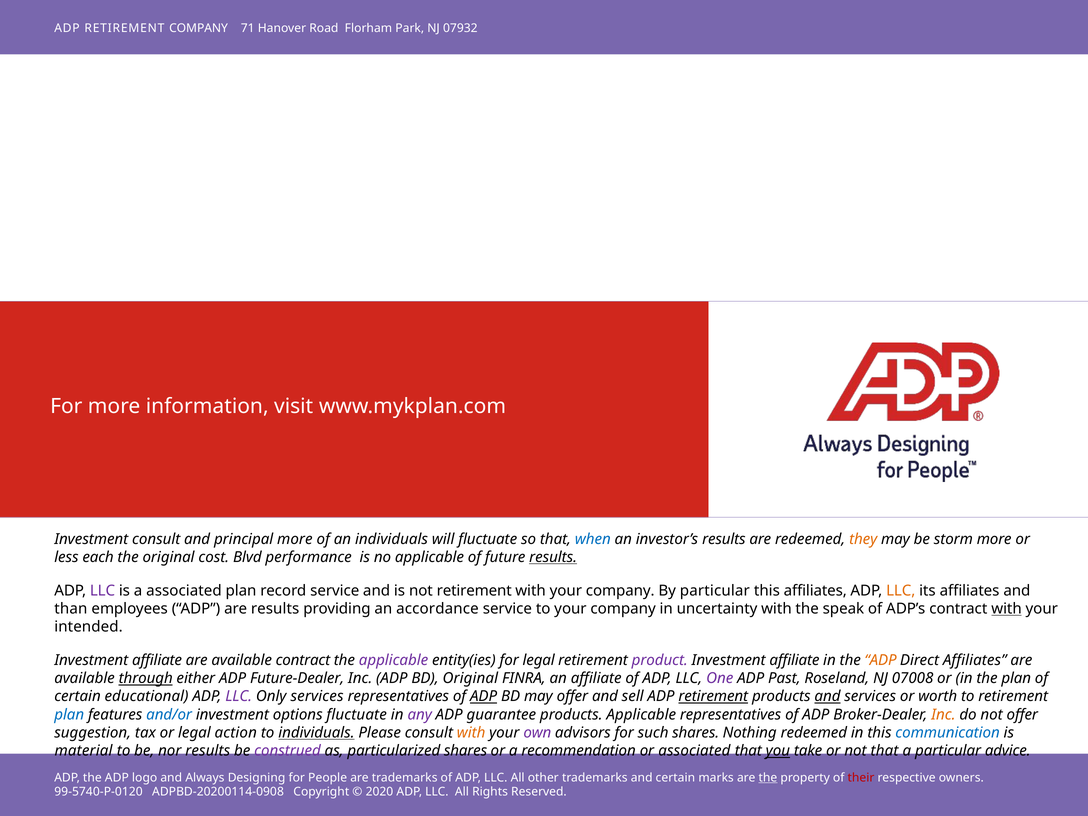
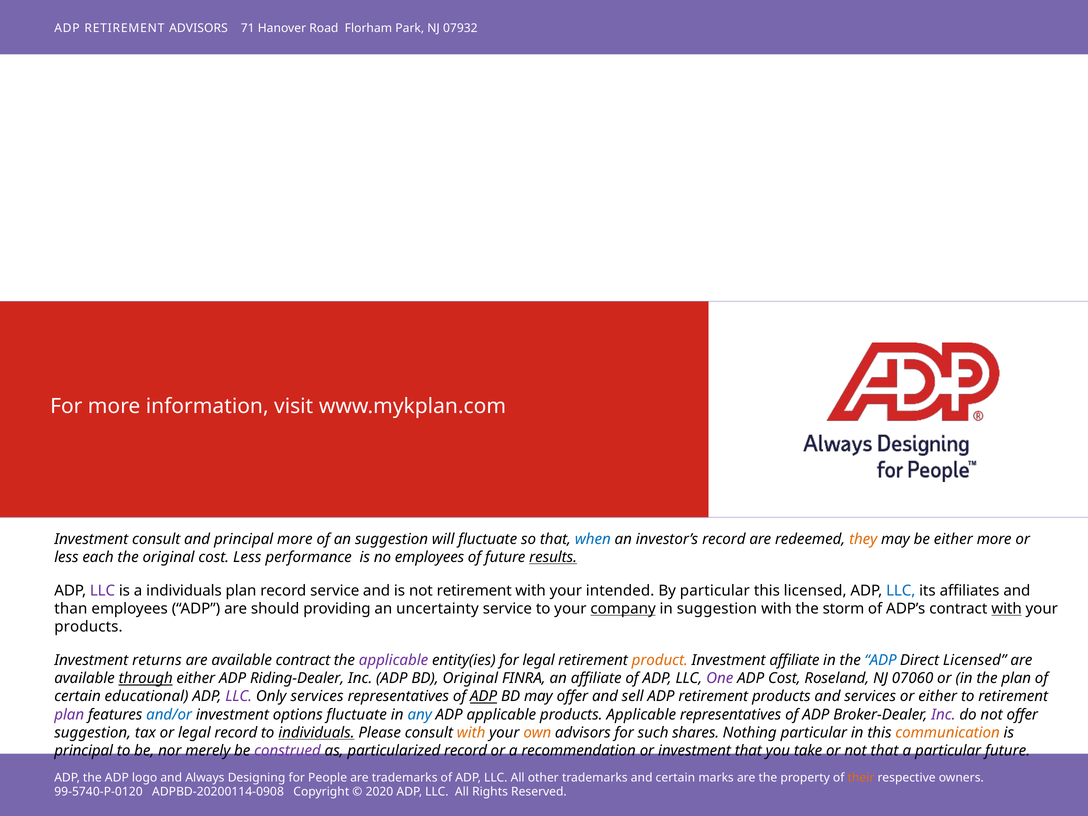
RETIREMENT COMPANY: COMPANY -> ADVISORS (198, 28)
an individuals: individuals -> suggestion (392, 539)
investor’s results: results -> record (724, 539)
be storm: storm -> either (953, 539)
cost Blvd: Blvd -> Less (247, 557)
no applicable: applicable -> employees (429, 557)
a associated: associated -> individuals (184, 591)
with your company: company -> intended (620, 591)
this affiliates: affiliates -> licensed (815, 591)
LLC colour: orange -> blue (901, 591)
are results: results -> should (275, 609)
accordance: accordance -> uncertainty (437, 609)
company underline: none -> present (623, 609)
in uncertainty: uncertainty -> suggestion (717, 609)
speak: speak -> storm (843, 609)
intended: intended -> products (88, 627)
affiliate: affiliate -> returns (157, 660)
product colour: purple -> orange (660, 660)
ADP colour: orange -> blue (881, 660)
Direct Affiliates: Affiliates -> Licensed (975, 660)
Future-Dealer: Future-Dealer -> Riding-Dealer (297, 678)
ADP Past: Past -> Cost (784, 678)
07008: 07008 -> 07060 (913, 678)
retirement underline: present -> none (713, 696)
and underline: present -> none (827, 696)
or worth: worth -> either (938, 696)
plan colour: blue -> purple (69, 715)
any colour: purple -> blue (420, 715)
ADP guarantee: guarantee -> applicable (501, 715)
Inc colour: orange -> purple (943, 715)
legal action: action -> record (236, 733)
own colour: purple -> orange (537, 733)
Nothing redeemed: redeemed -> particular (814, 733)
communication colour: blue -> orange (948, 733)
material: material -> principal (84, 751)
nor results: results -> merely (208, 751)
particularized shares: shares -> record (466, 751)
or associated: associated -> investment (694, 751)
you underline: present -> none (778, 751)
particular advice: advice -> future (1008, 751)
the underline: present -> none (768, 778)
their colour: red -> orange (861, 778)
